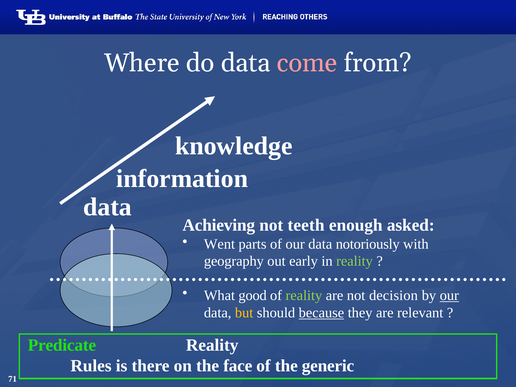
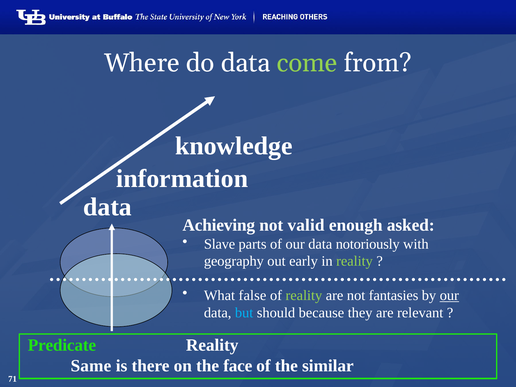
come colour: pink -> light green (307, 63)
teeth: teeth -> valid (306, 225)
Went: Went -> Slave (220, 244)
good: good -> false (252, 296)
decision: decision -> fantasies (394, 296)
but colour: yellow -> light blue (244, 313)
because underline: present -> none (321, 313)
Rules: Rules -> Same (91, 366)
generic: generic -> similar (328, 366)
